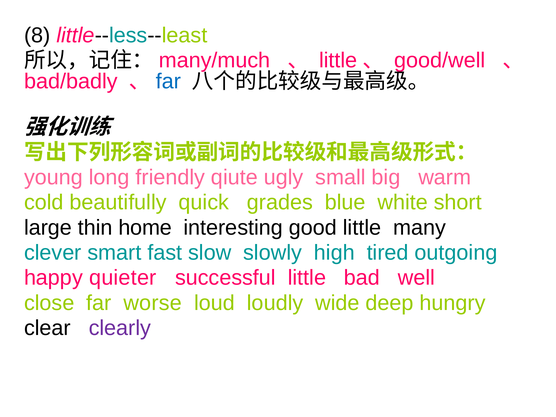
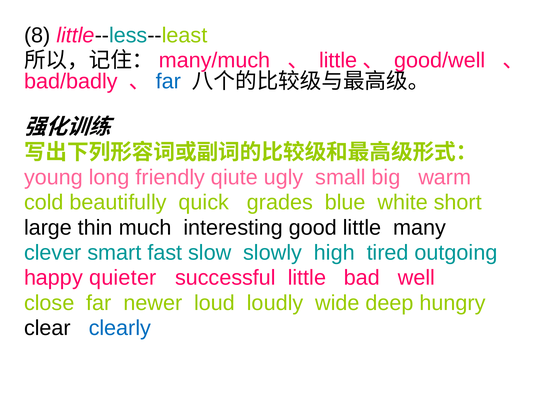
home: home -> much (145, 228)
worse: worse -> newer (153, 303)
clearly colour: purple -> blue (120, 328)
